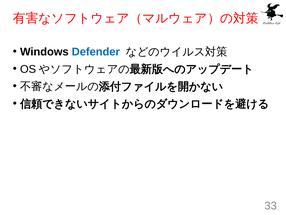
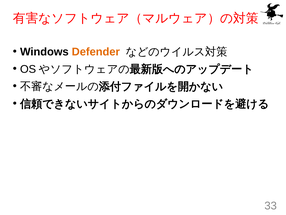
Defender colour: blue -> orange (96, 52)
